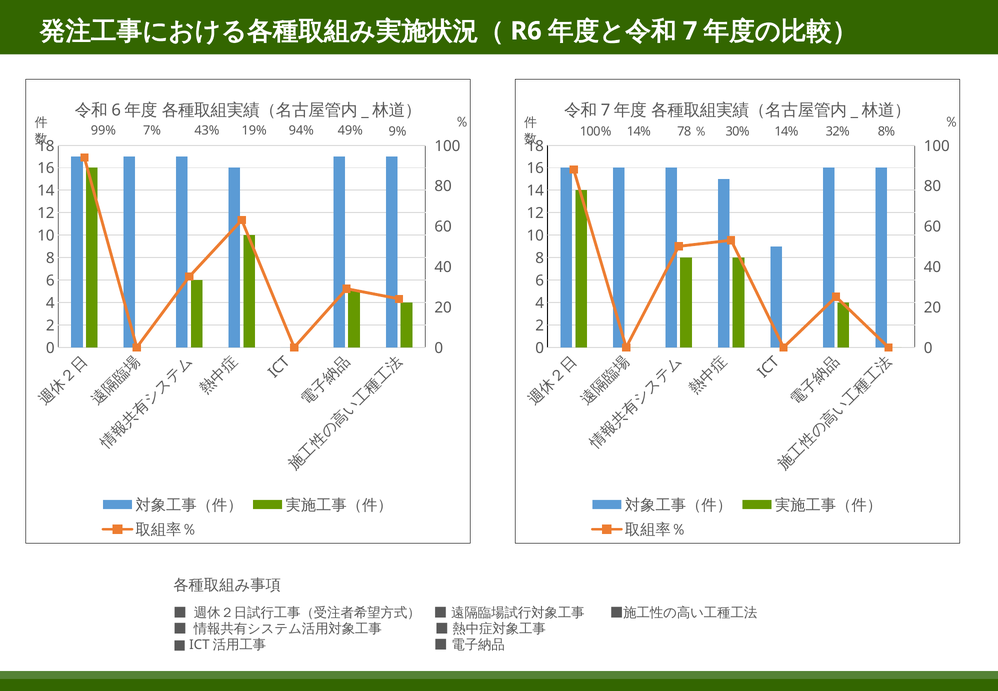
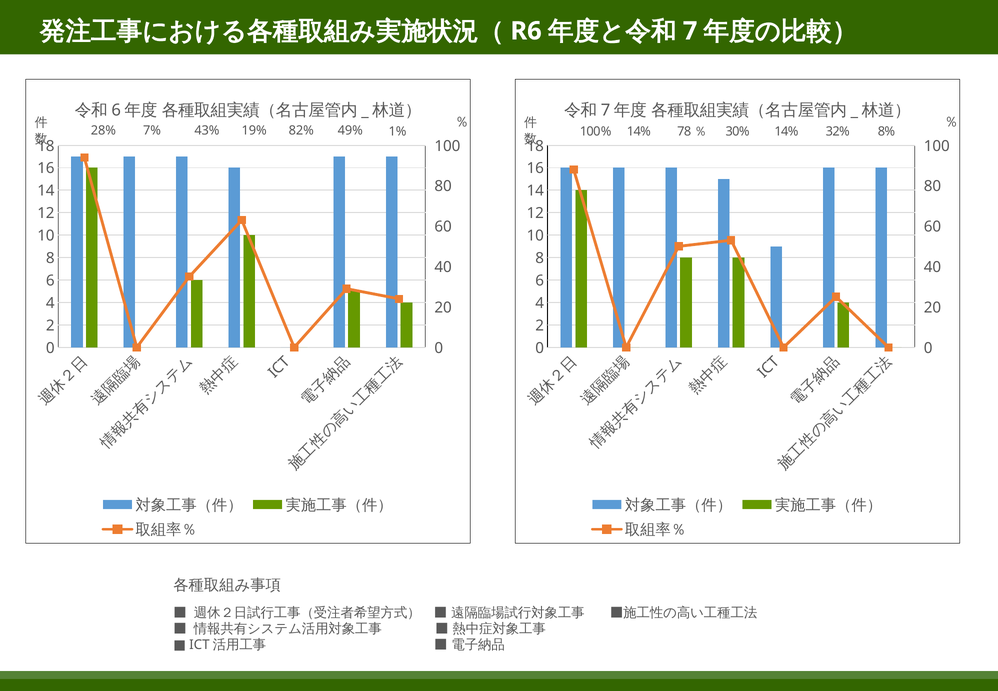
99%: 99% -> 28% (103, 131)
94%: 94% -> 82% (301, 131)
9%: 9% -> 1% (398, 132)
